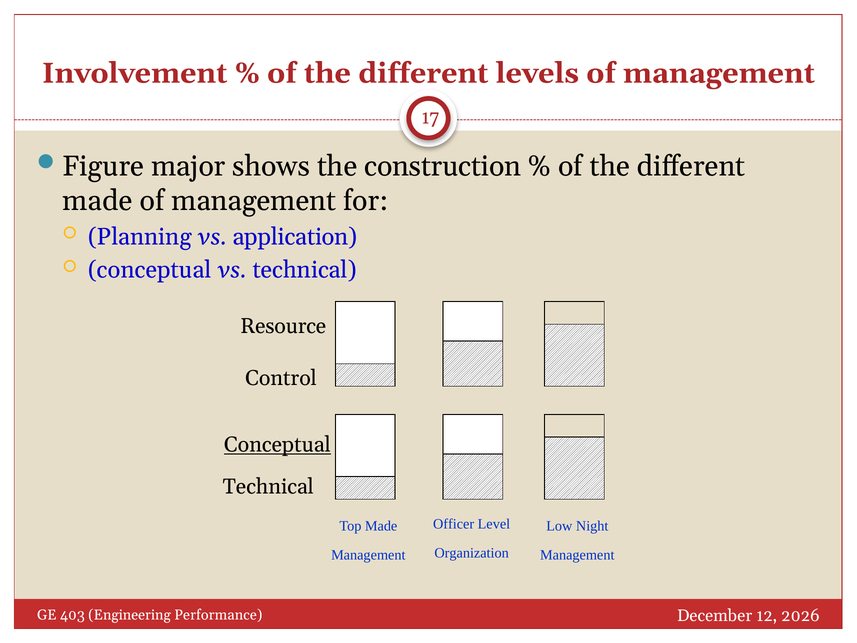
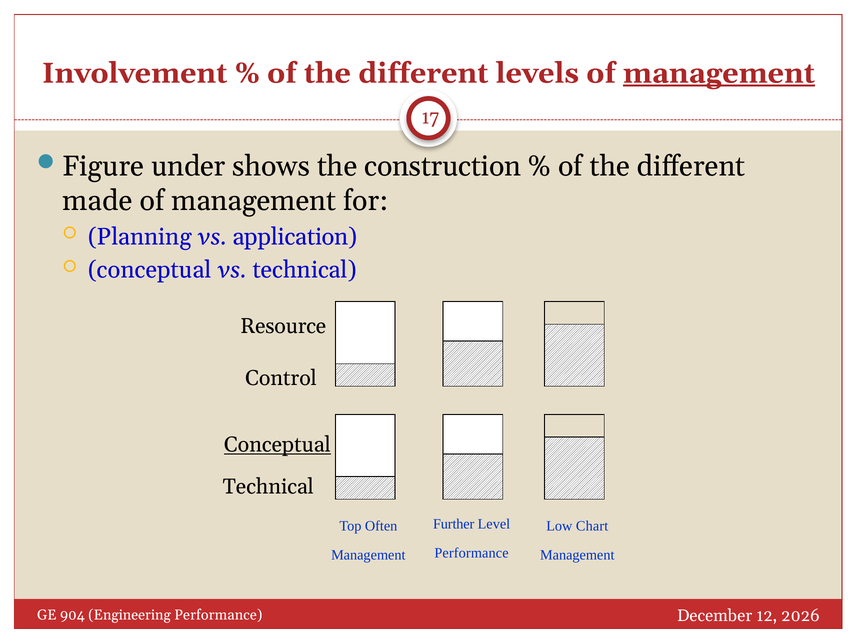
management underline: none -> present (719, 73)
major: major -> under (188, 166)
Officer: Officer -> Further (454, 524)
Top Made: Made -> Often (381, 526)
Night: Night -> Chart (592, 526)
Organization: Organization -> Performance (472, 553)
403: 403 -> 904 (72, 615)
